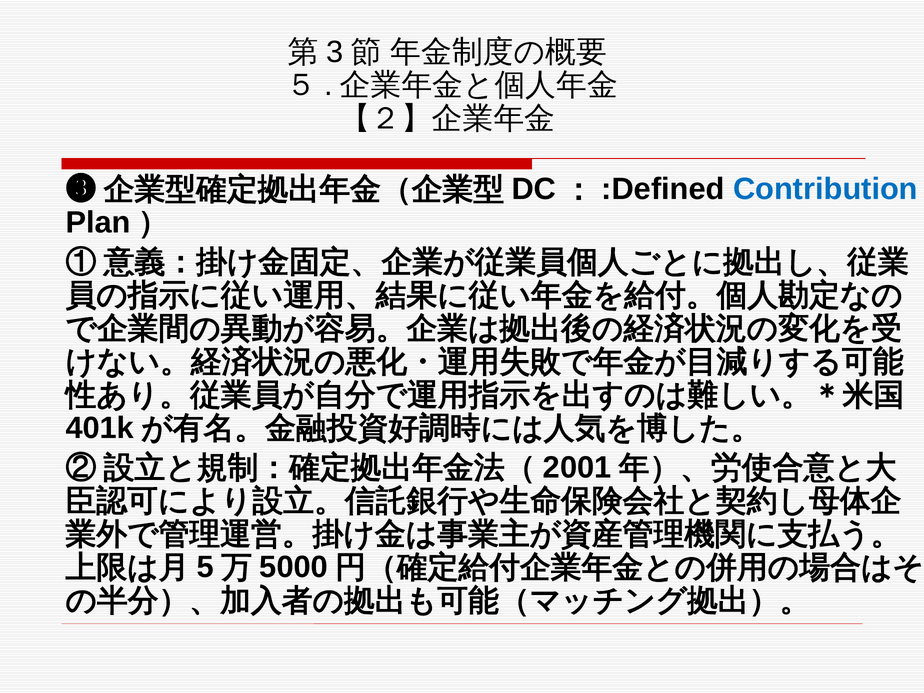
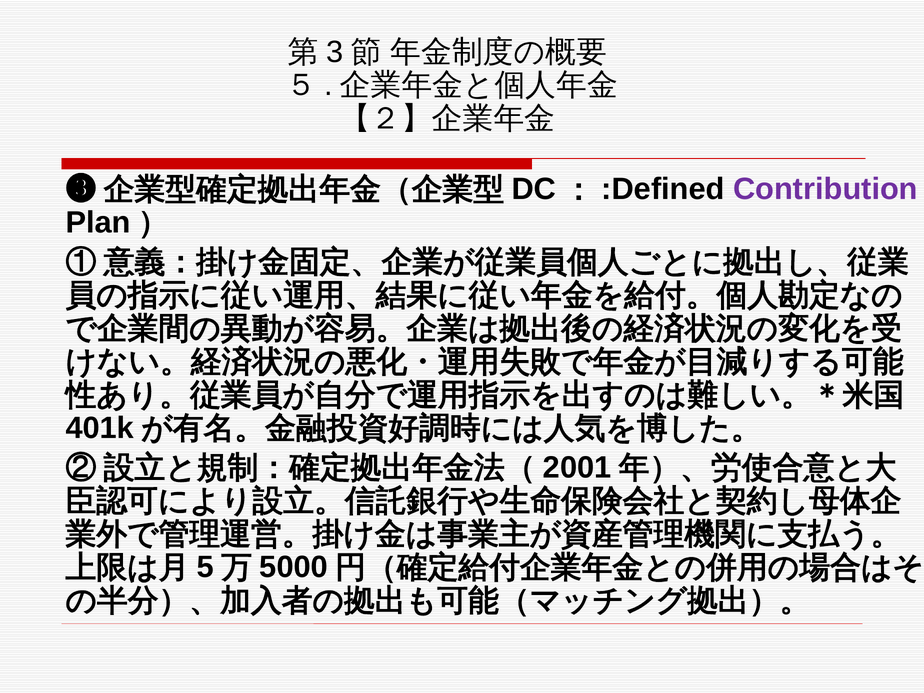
Contribution colour: blue -> purple (825, 189)
